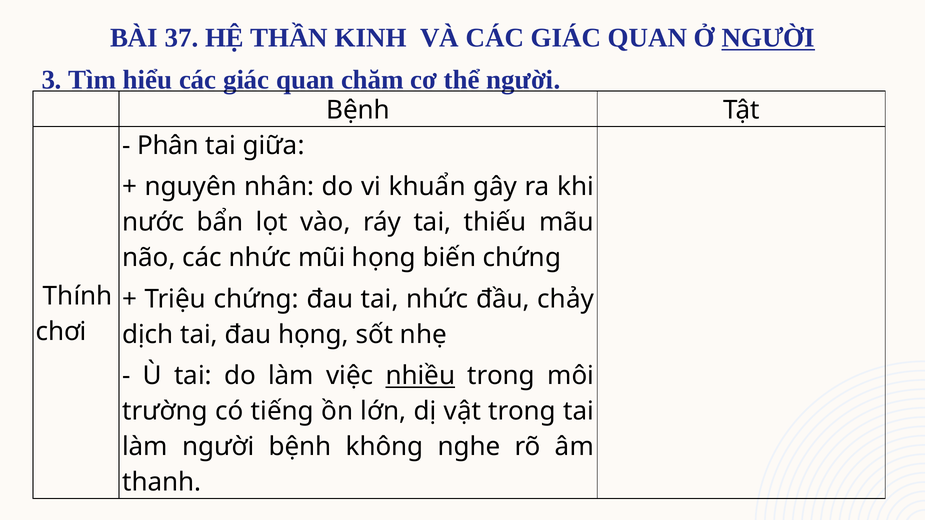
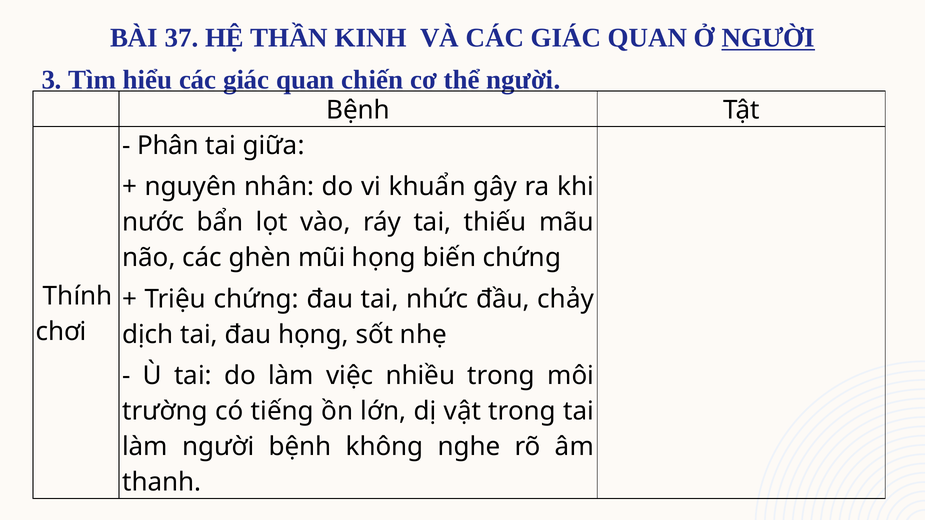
chăm: chăm -> chiến (372, 80)
các nhức: nhức -> ghèn (260, 258)
nhiều underline: present -> none (420, 376)
